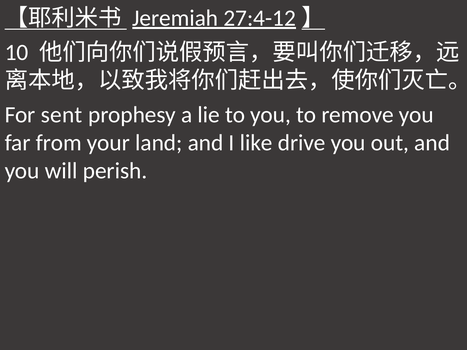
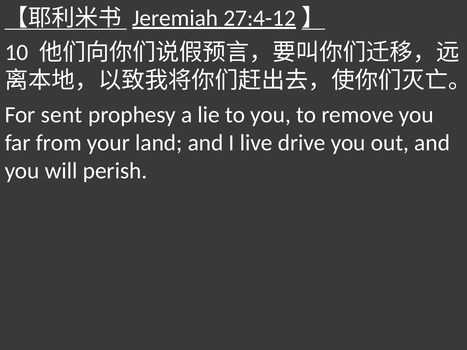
like: like -> live (256, 143)
